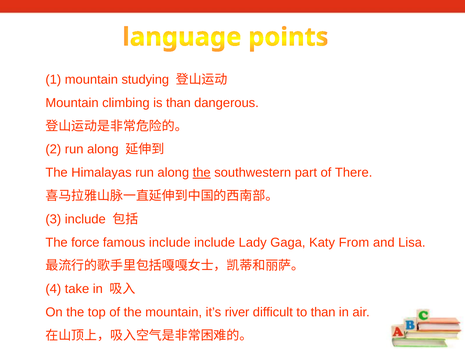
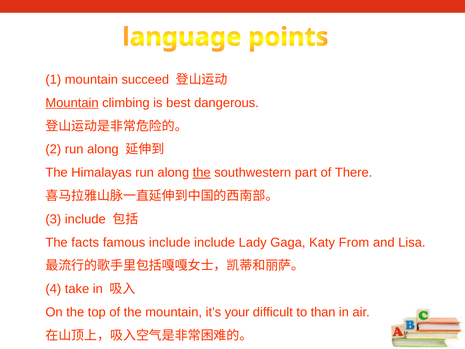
studying: studying -> succeed (145, 80)
Mountain underline: none -> present (72, 103)
is than: than -> best (178, 103)
force: force -> facts (85, 242)
river: river -> your (237, 312)
